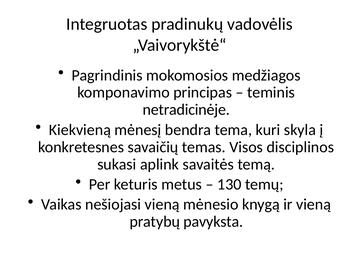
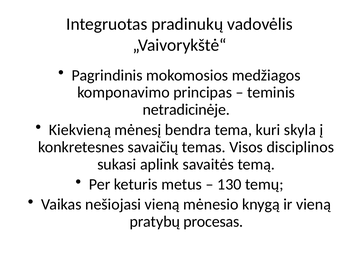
pavyksta: pavyksta -> procesas (213, 222)
